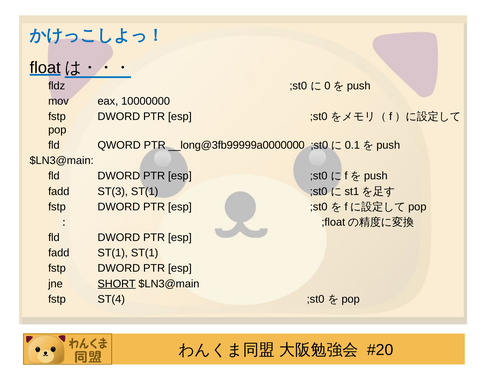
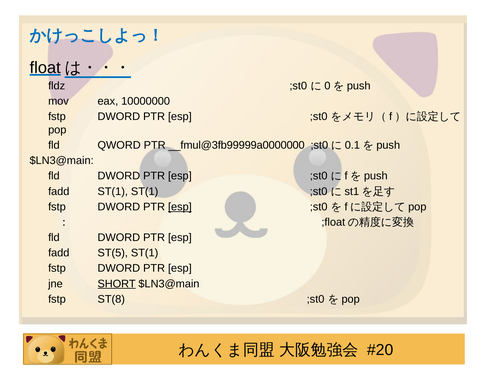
__long@3fb99999a0000000: __long@3fb99999a0000000 -> __fmul@3fb99999a0000000 (237, 145)
fadd ST(3: ST(3 -> ST(1 (113, 191)
esp underline: none -> present (180, 207)
fadd ST(1: ST(1 -> ST(5 (113, 253)
ST(4: ST(4 -> ST(8 (111, 299)
